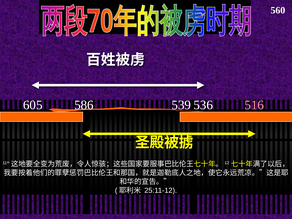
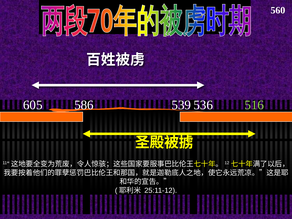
516 colour: pink -> light green (254, 105)
